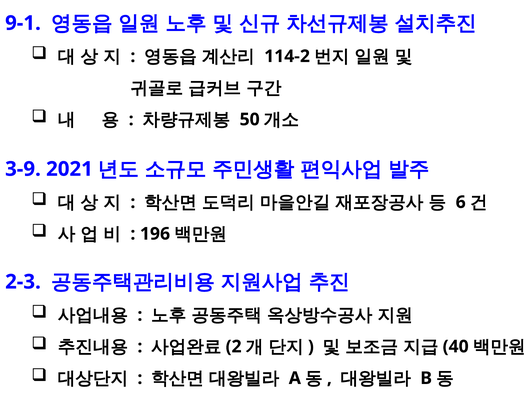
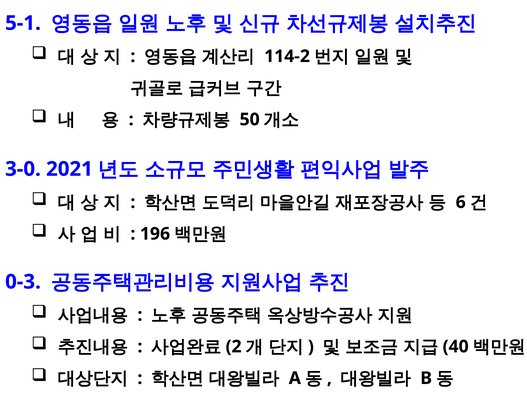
9-1: 9-1 -> 5-1 (23, 23)
3-9: 3-9 -> 3-0 (23, 169)
2-3: 2-3 -> 0-3 (23, 282)
